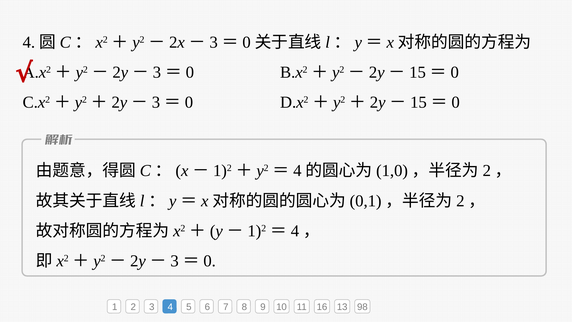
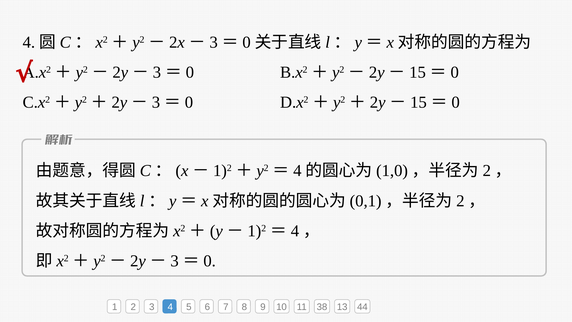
16: 16 -> 38 (322, 307)
98: 98 -> 44 (362, 307)
